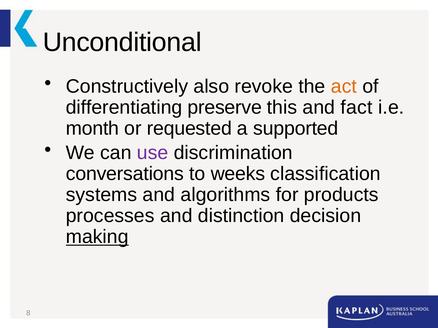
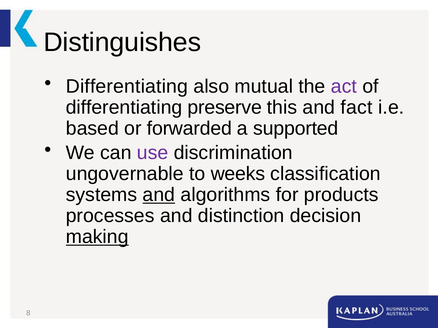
Unconditional: Unconditional -> Distinguishes (122, 42)
Constructively: Constructively -> Differentiating (127, 86)
revoke: revoke -> mutual (264, 86)
act colour: orange -> purple (344, 86)
month: month -> based (92, 129)
requested: requested -> forwarded (189, 129)
conversations: conversations -> ungovernable (125, 174)
and underline: none -> present (159, 195)
